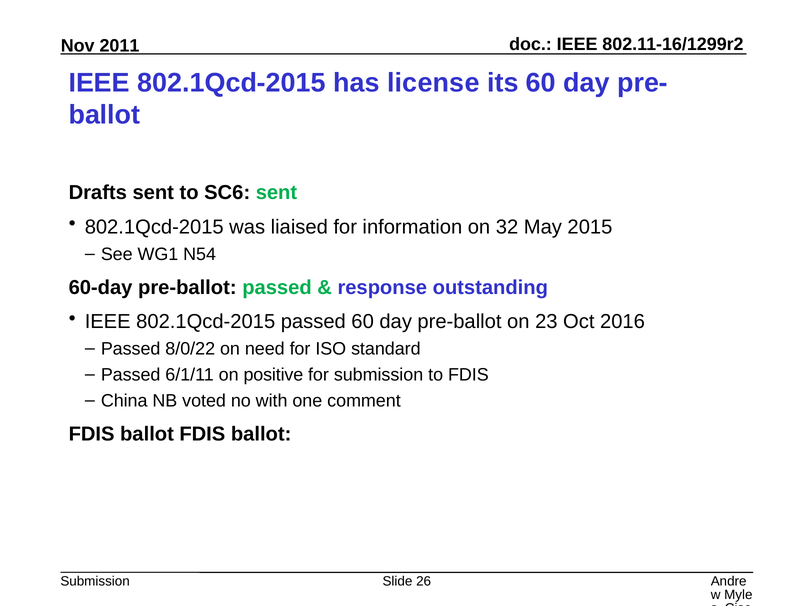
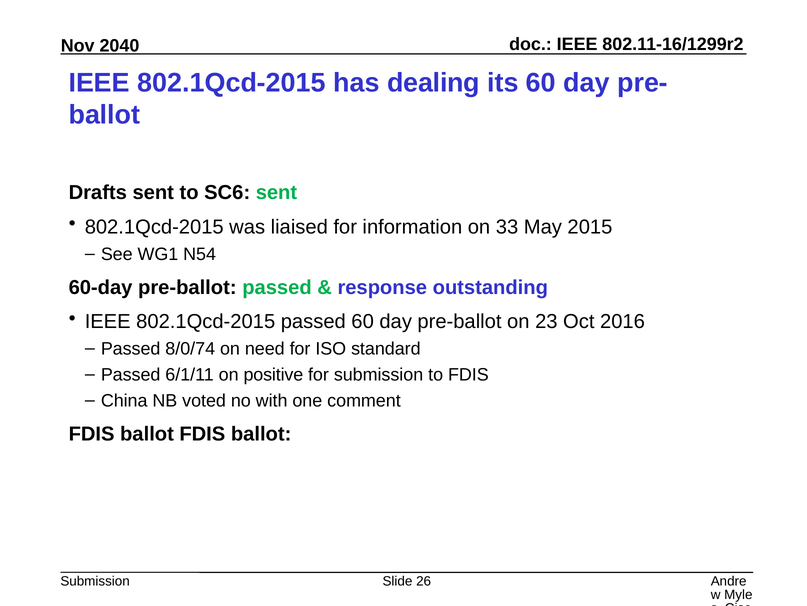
2011: 2011 -> 2040 (119, 46)
license: license -> dealing (433, 83)
32: 32 -> 33 (507, 227)
8/0/22: 8/0/22 -> 8/0/74 (190, 349)
